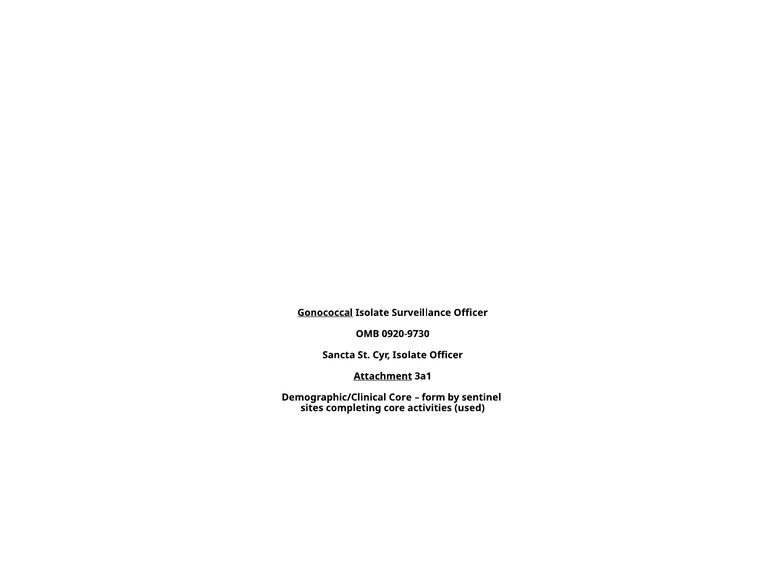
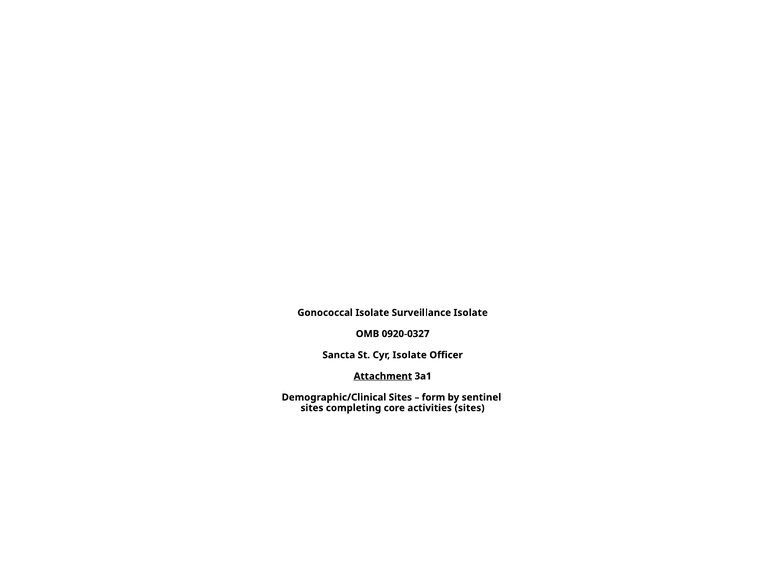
Gonococcal underline: present -> none (325, 313)
Surveillance Officer: Officer -> Isolate (471, 313)
0920-9730: 0920-9730 -> 0920-0327 (406, 334)
Demographic/Clinical Core: Core -> Sites (400, 397)
activities used: used -> sites (470, 408)
